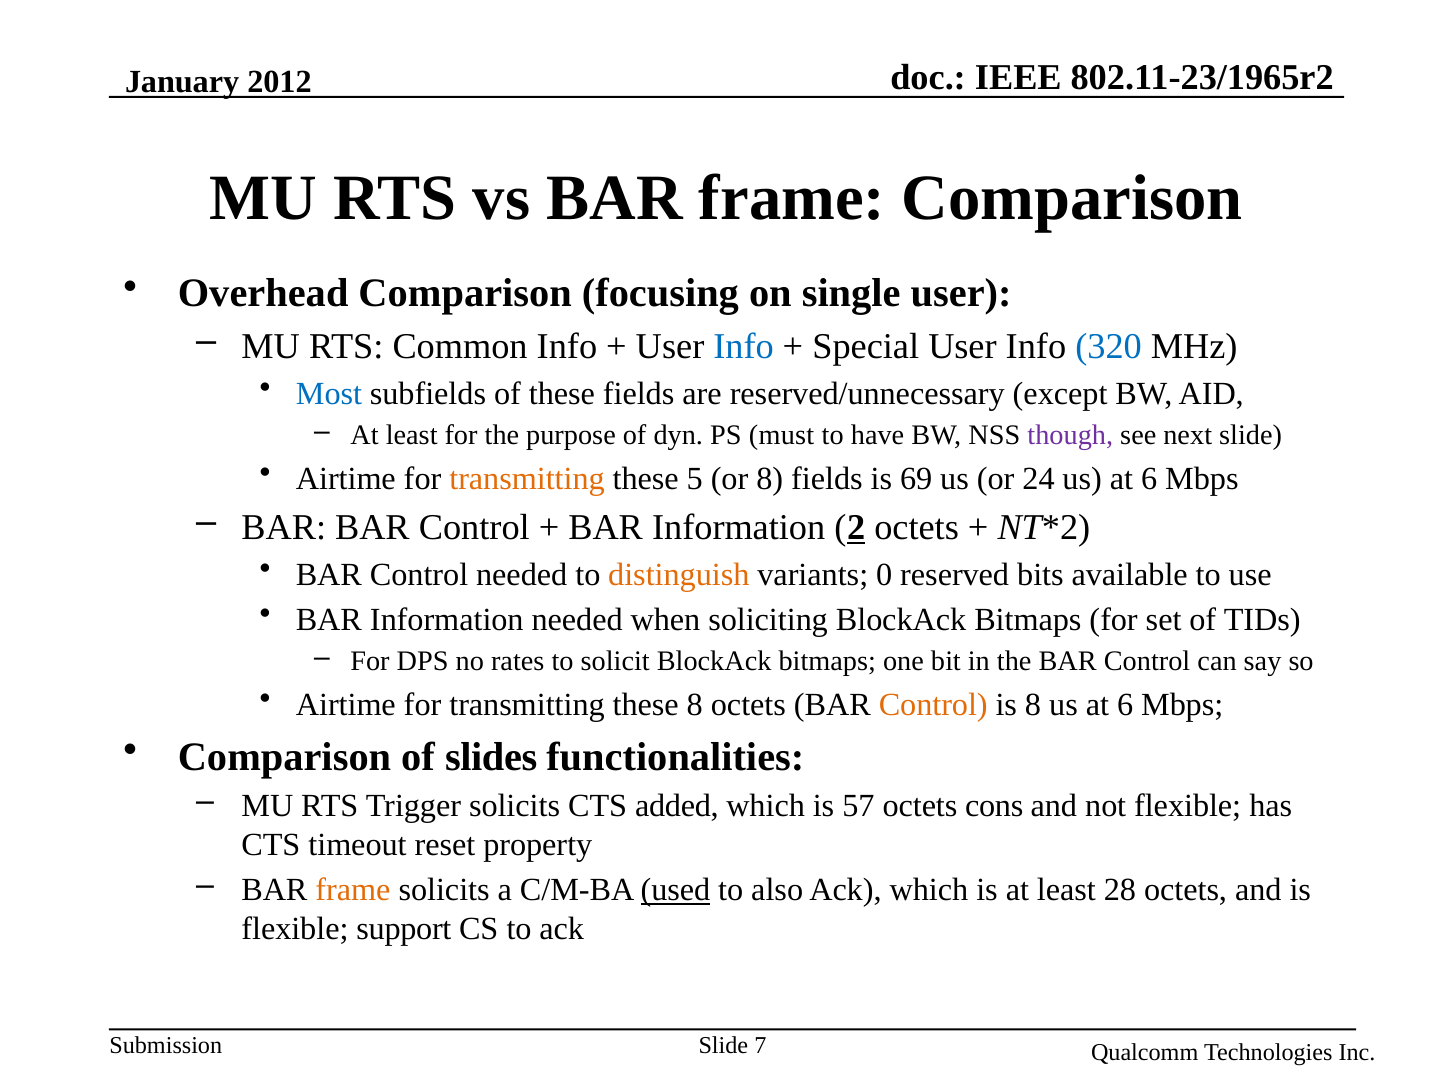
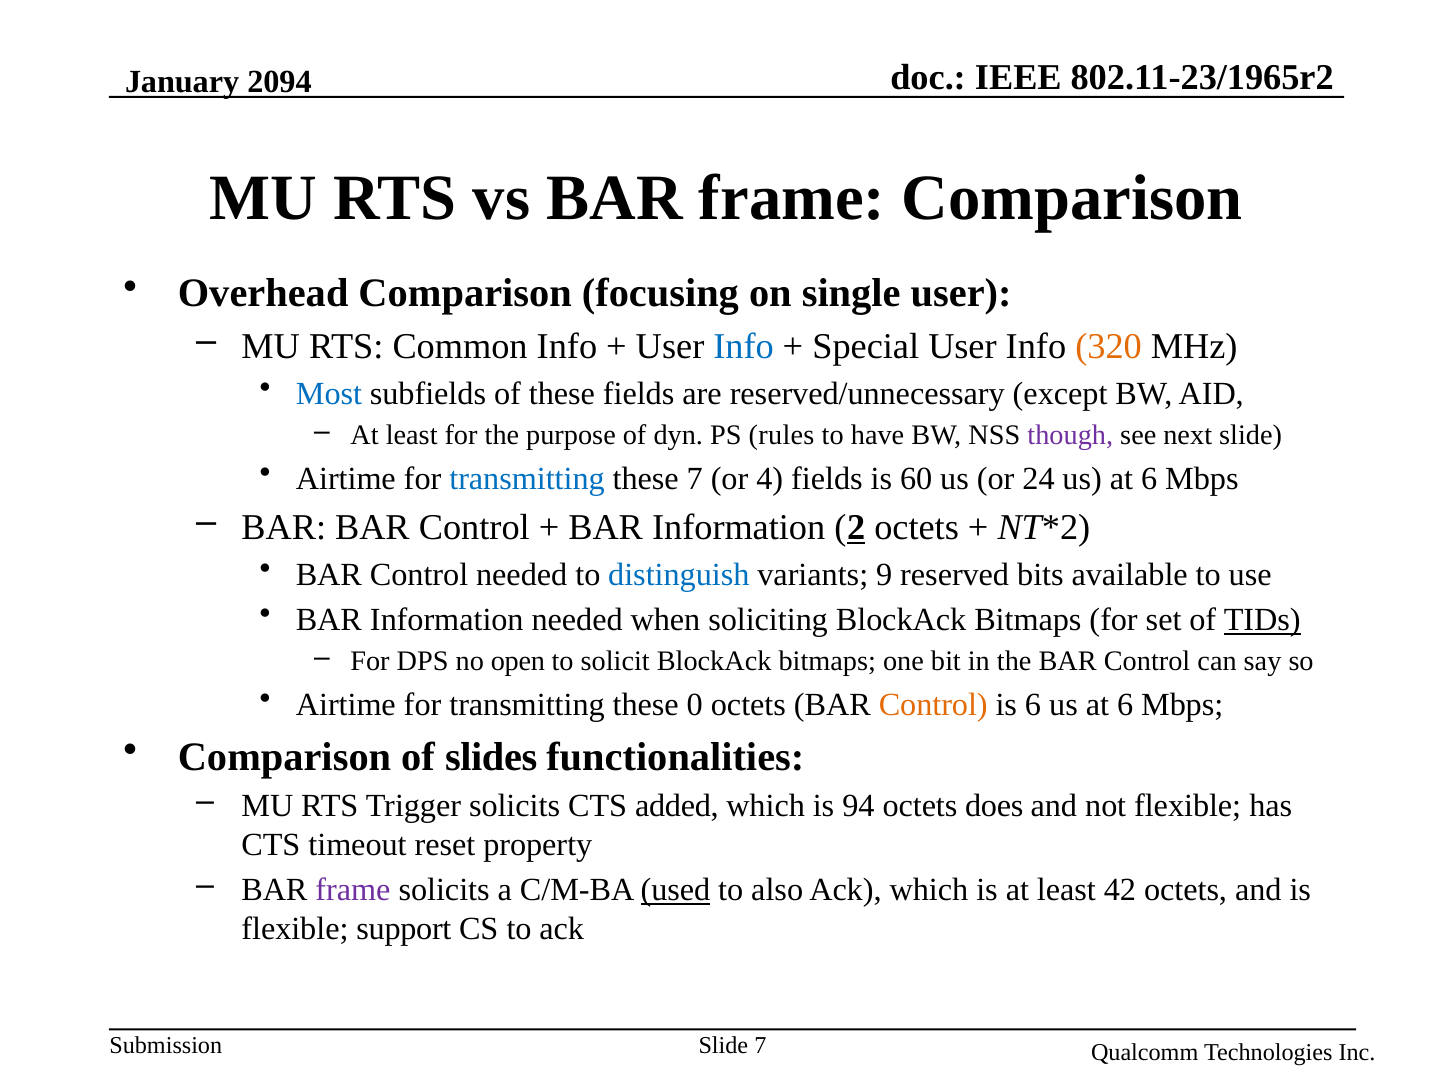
2012: 2012 -> 2094 (280, 82)
320 colour: blue -> orange (1109, 346)
must: must -> rules (782, 435)
transmitting colour: orange -> blue (527, 478)
these 5: 5 -> 7 (695, 478)
or 8: 8 -> 4 (770, 478)
69: 69 -> 60 (916, 478)
distinguish colour: orange -> blue (679, 574)
0: 0 -> 9 (884, 574)
TIDs underline: none -> present (1262, 620)
rates: rates -> open (518, 661)
these 8: 8 -> 0 (695, 704)
is 8: 8 -> 6 (1033, 704)
57: 57 -> 94 (858, 806)
cons: cons -> does (994, 806)
frame colour: orange -> purple (353, 890)
28: 28 -> 42 (1120, 890)
